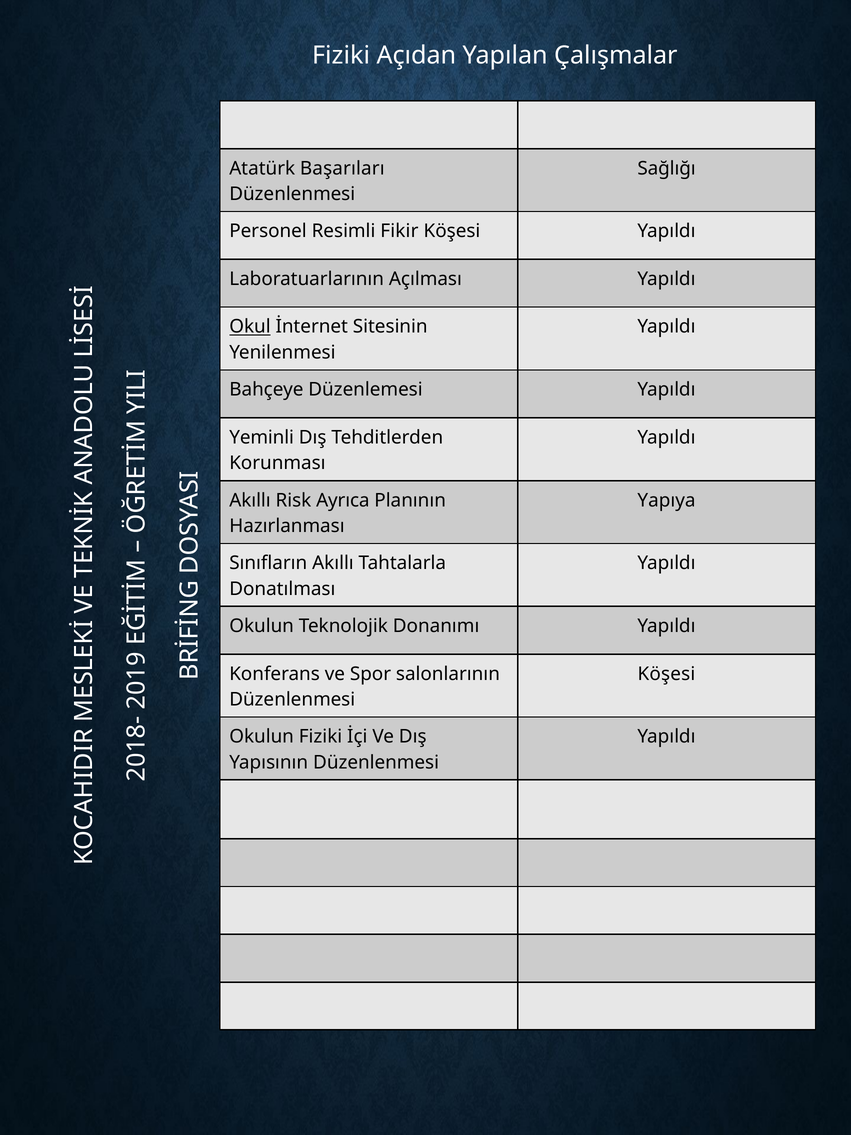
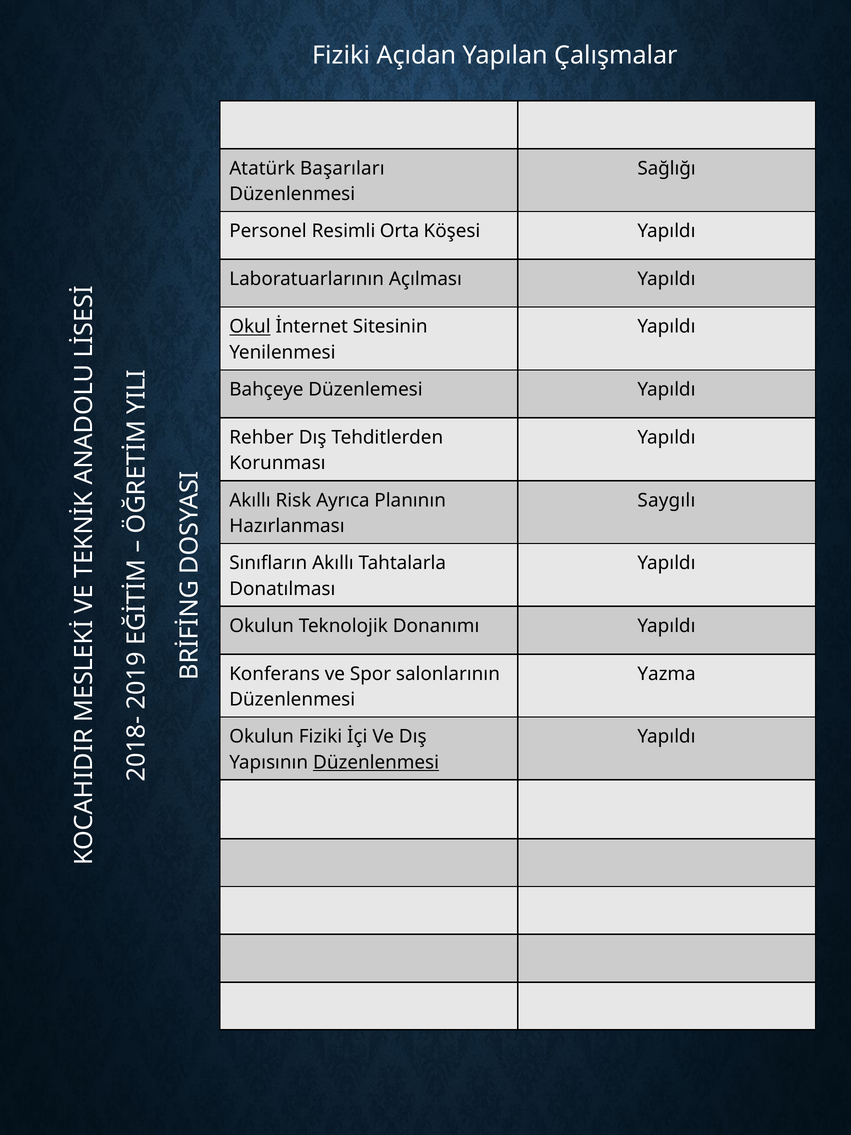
Fikir: Fikir -> Orta (400, 231)
Yeminli: Yeminli -> Rehber (262, 437)
Yapıya: Yapıya -> Saygılı (666, 500)
Köşesi: Köşesi -> Yazma (667, 674)
Düzenlenmesi underline: none -> present (376, 762)
